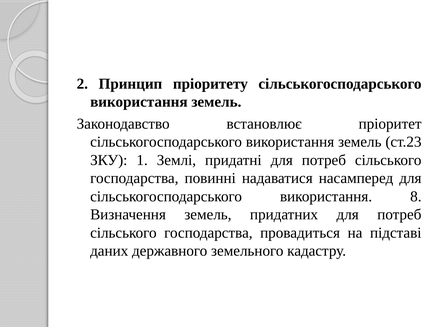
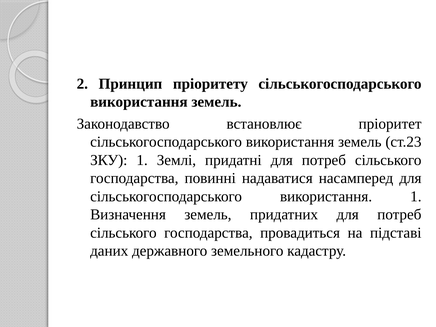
використання 8: 8 -> 1 (416, 196)
